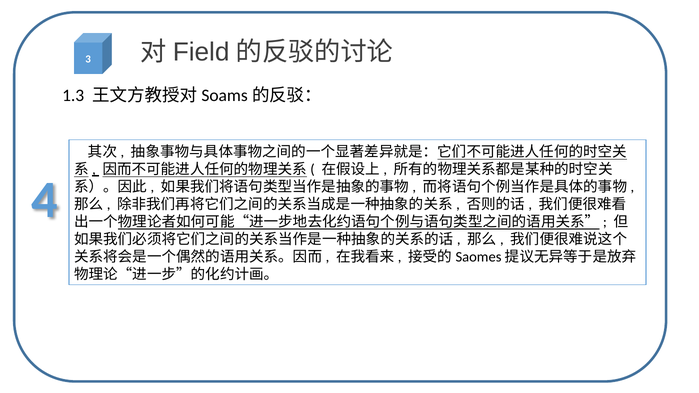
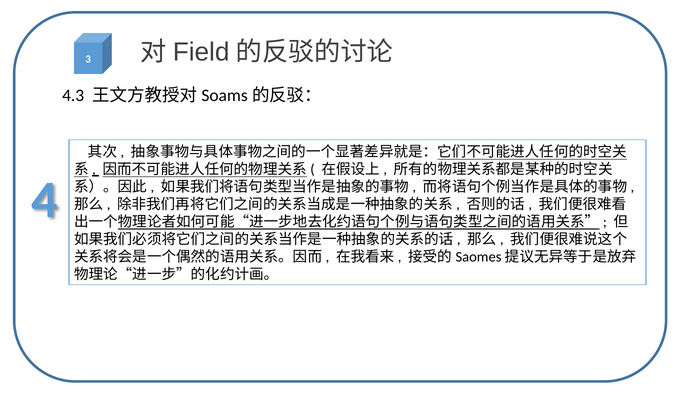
1.3: 1.3 -> 4.3 (73, 96)
